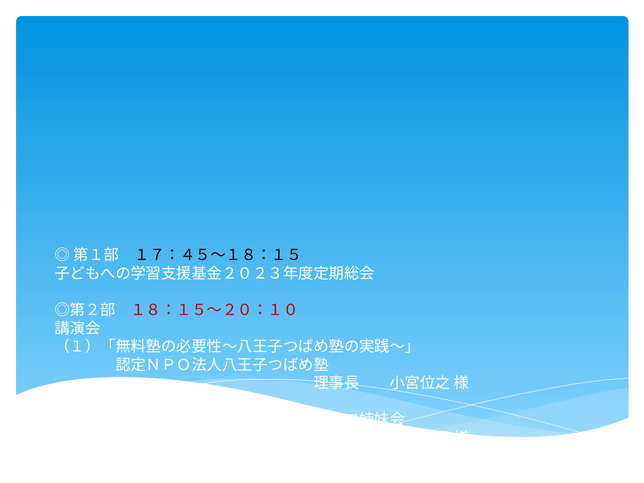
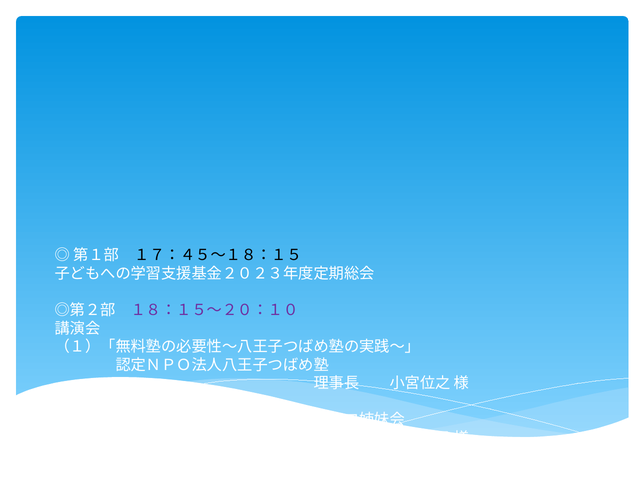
１８：１５～２０：１０ colour: red -> purple (215, 310)
